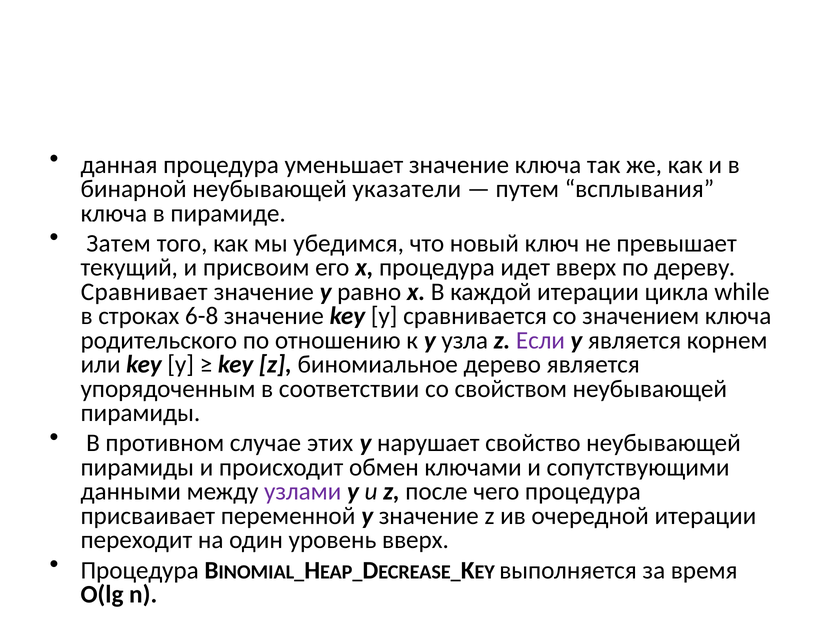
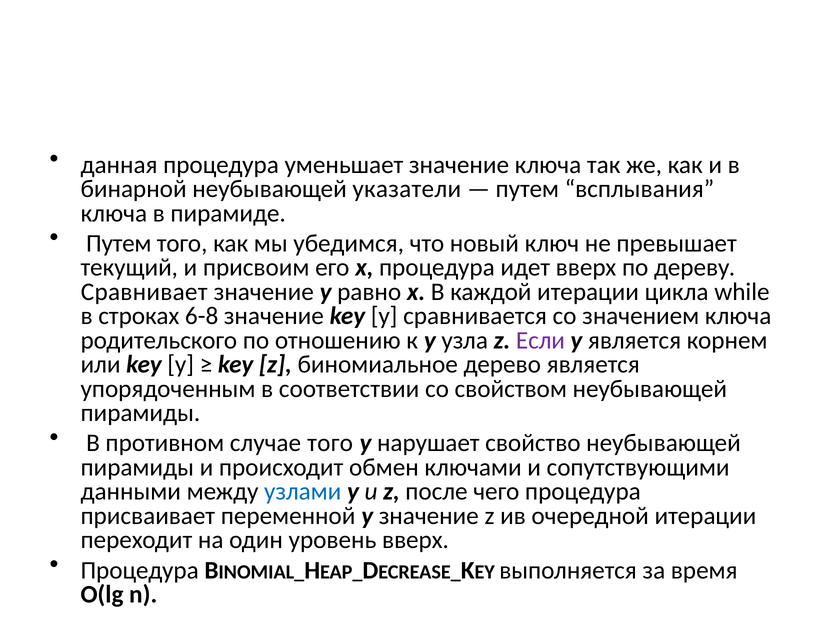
Затем: Затем -> Путем (119, 243)
случае этих: этих -> того (330, 443)
узлами colour: purple -> blue (303, 491)
